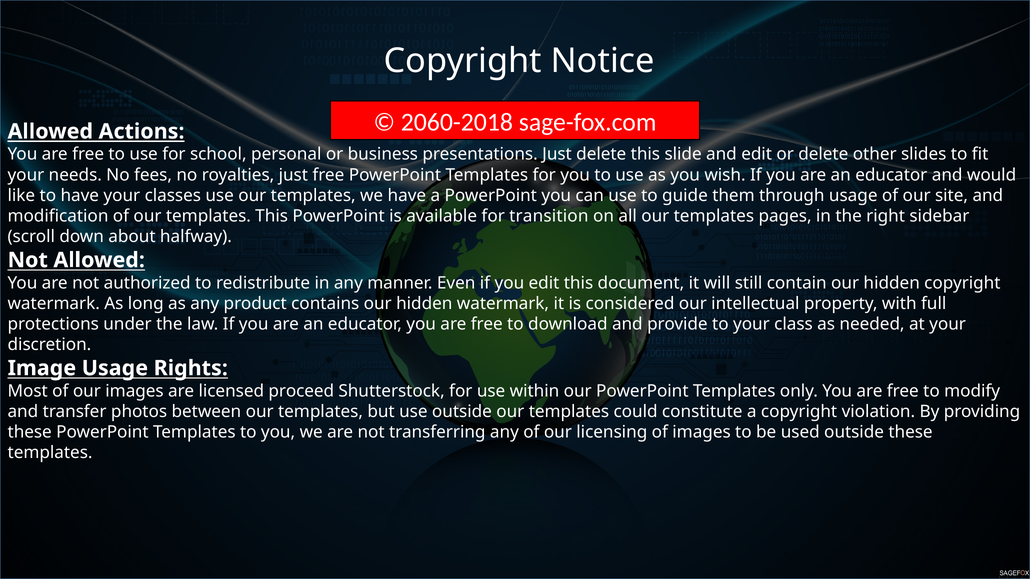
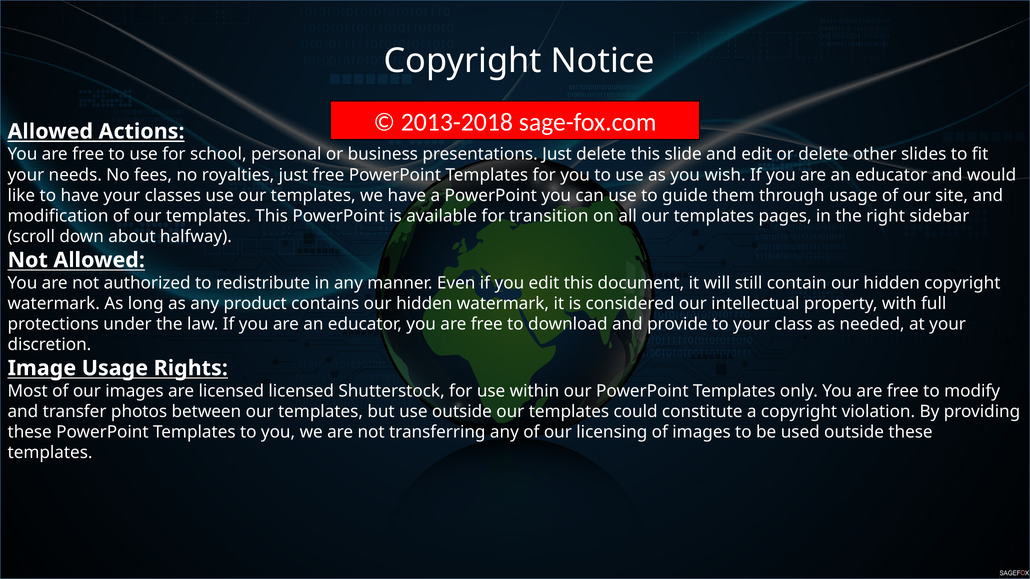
2060-2018: 2060-2018 -> 2013-2018 (457, 122)
licensed proceed: proceed -> licensed (301, 391)
